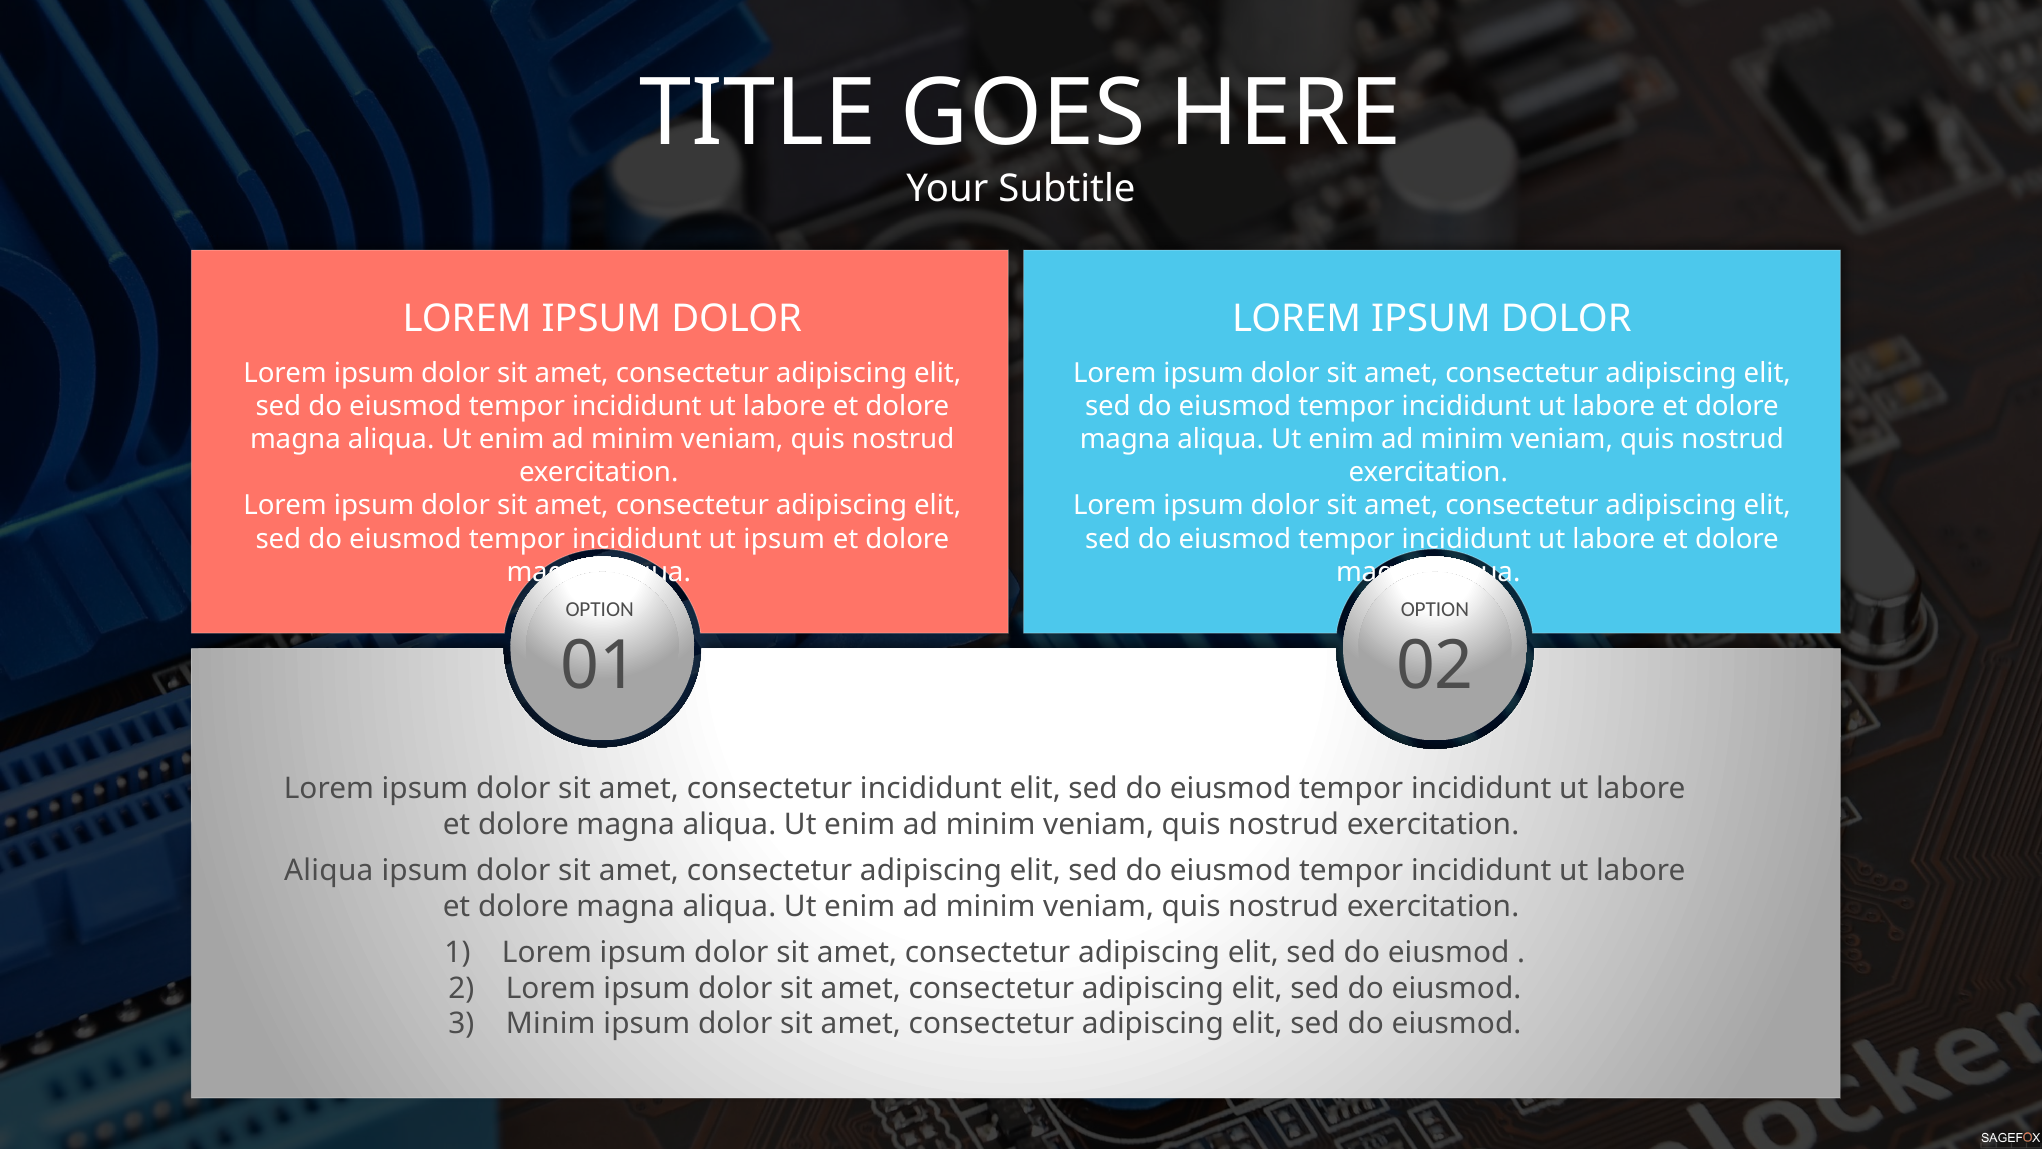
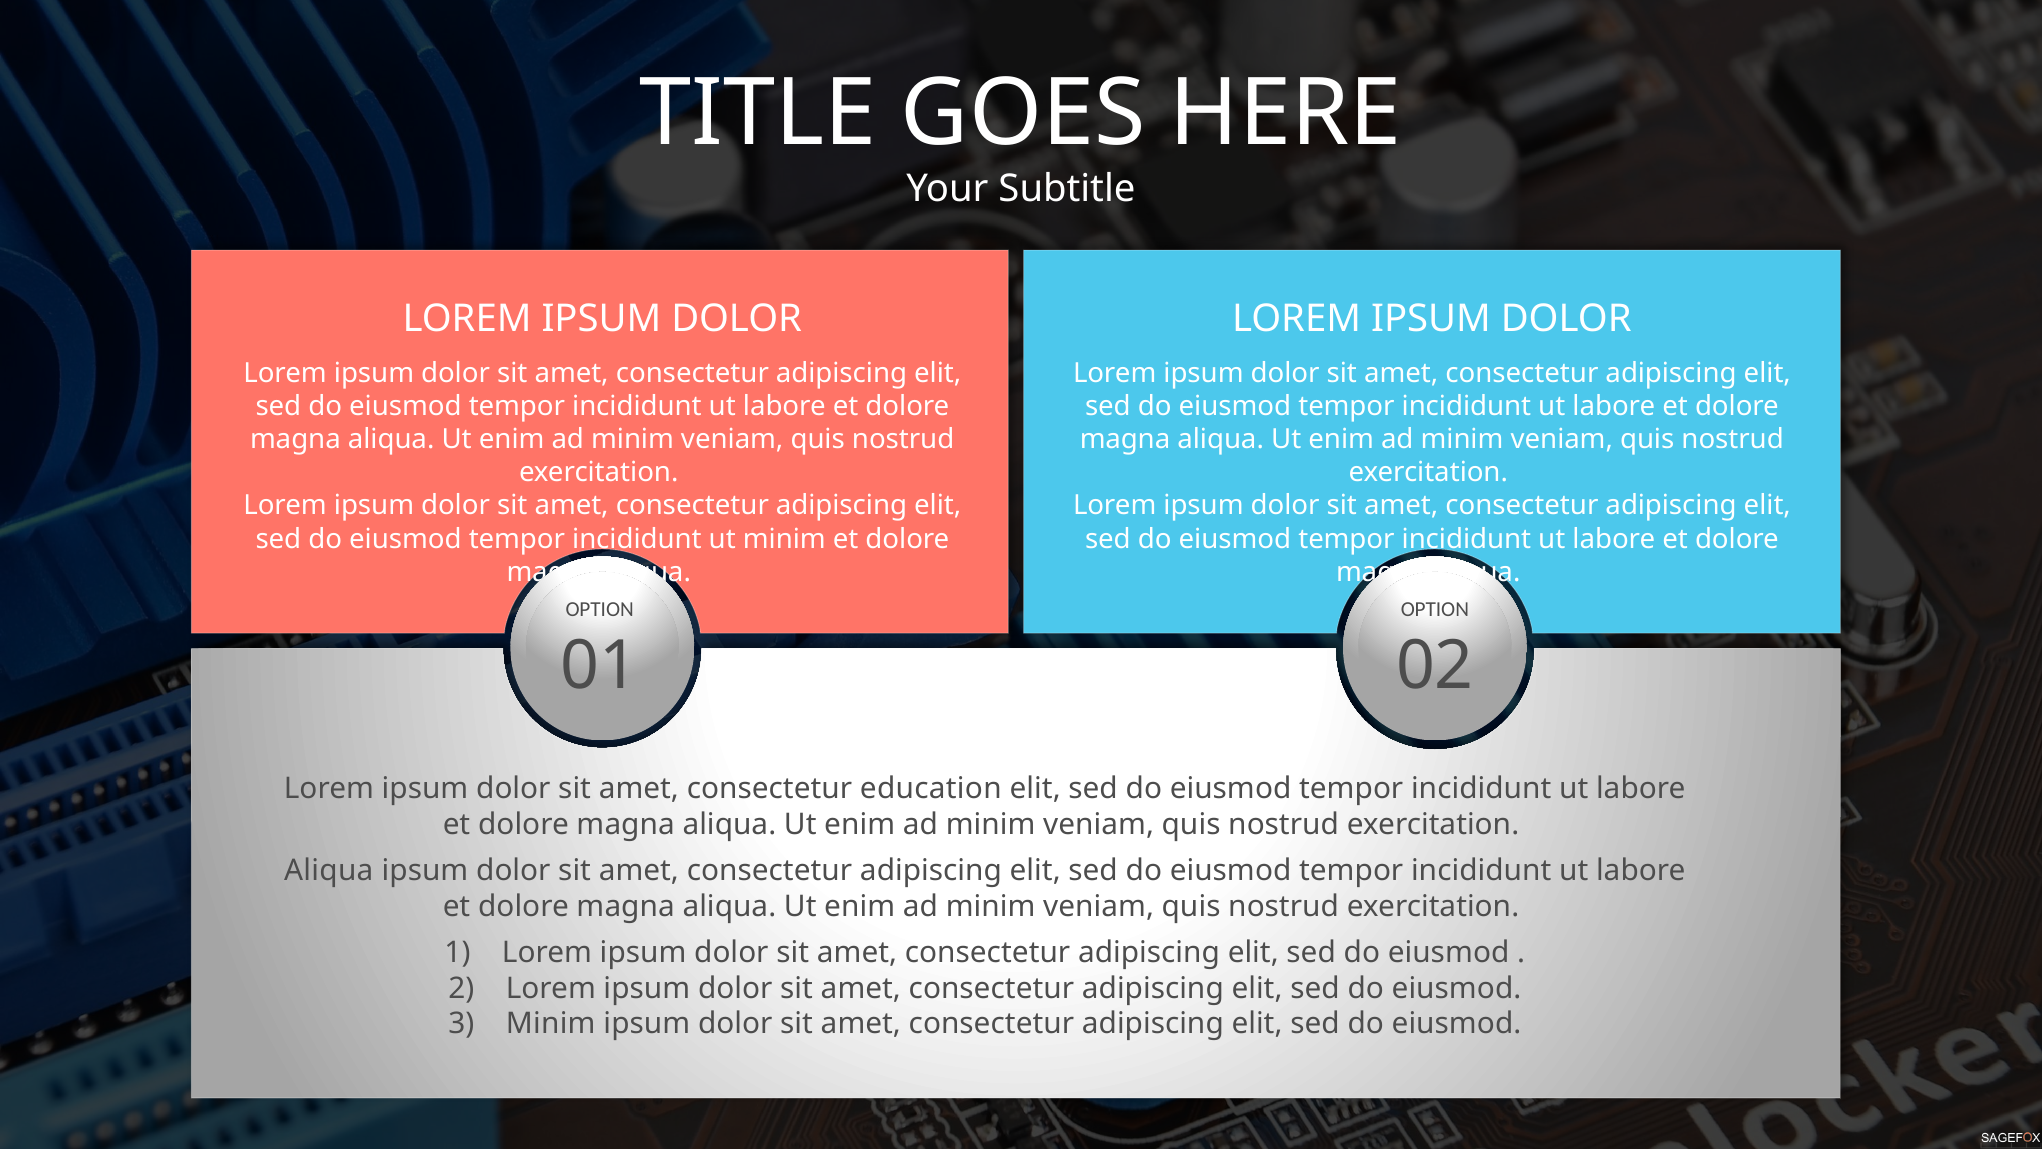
ipsum: ipsum -> minim (784, 539)
consectetur incididunt: incididunt -> education (931, 789)
